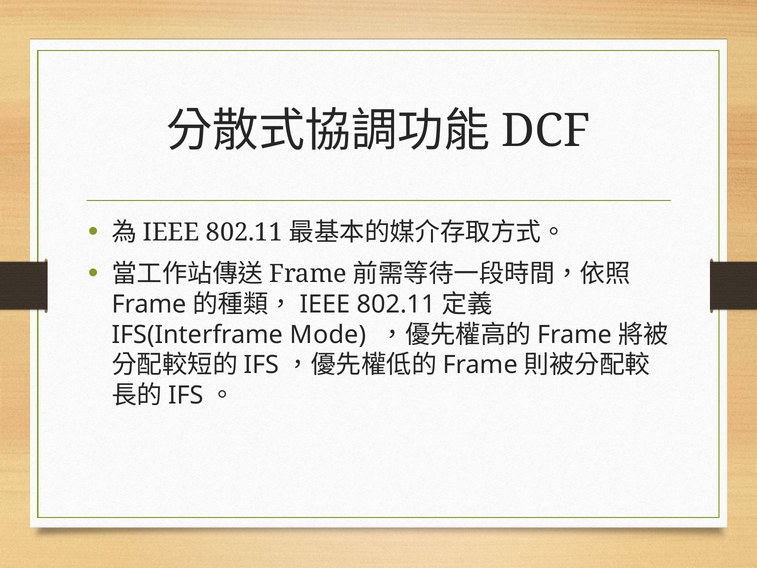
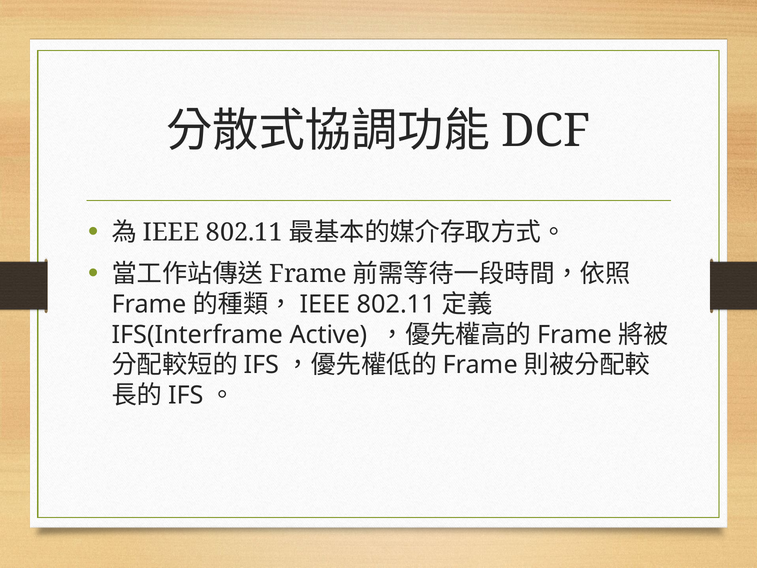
Mode: Mode -> Active (328, 335)
